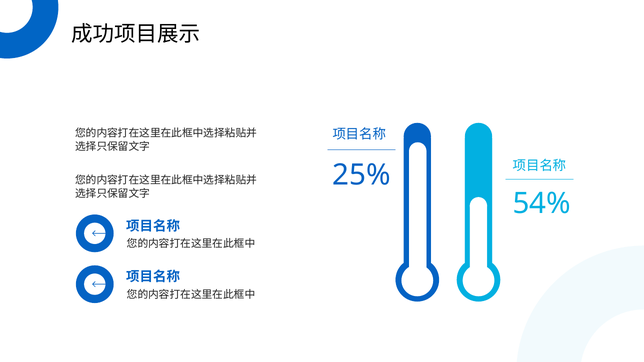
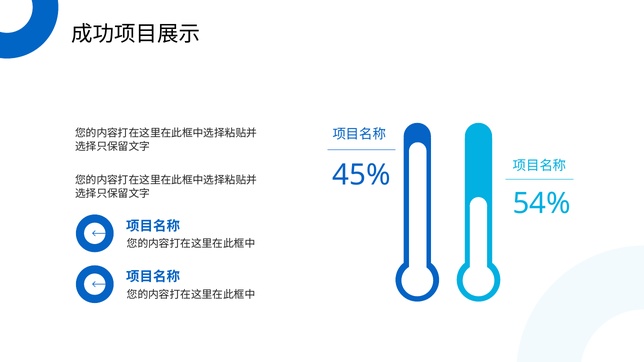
25%: 25% -> 45% (361, 175)
